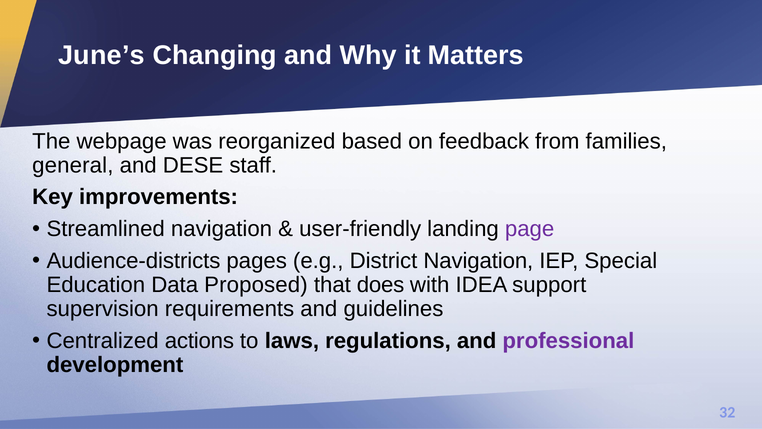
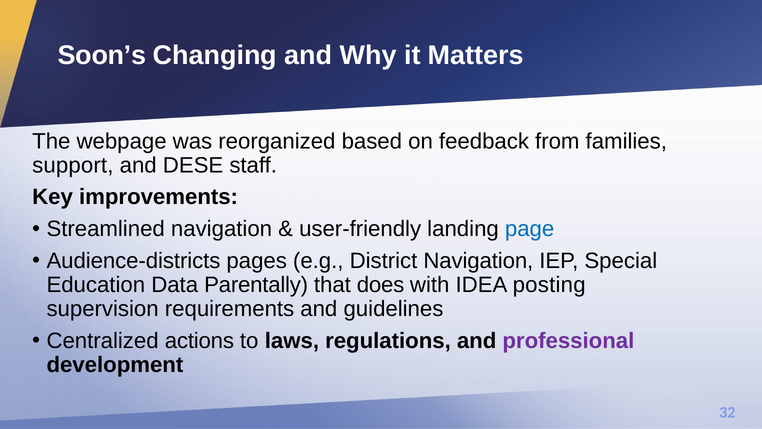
June’s: June’s -> Soon’s (102, 55)
general: general -> support (73, 165)
page colour: purple -> blue (530, 229)
Proposed: Proposed -> Parentally (256, 285)
support: support -> posting (549, 285)
